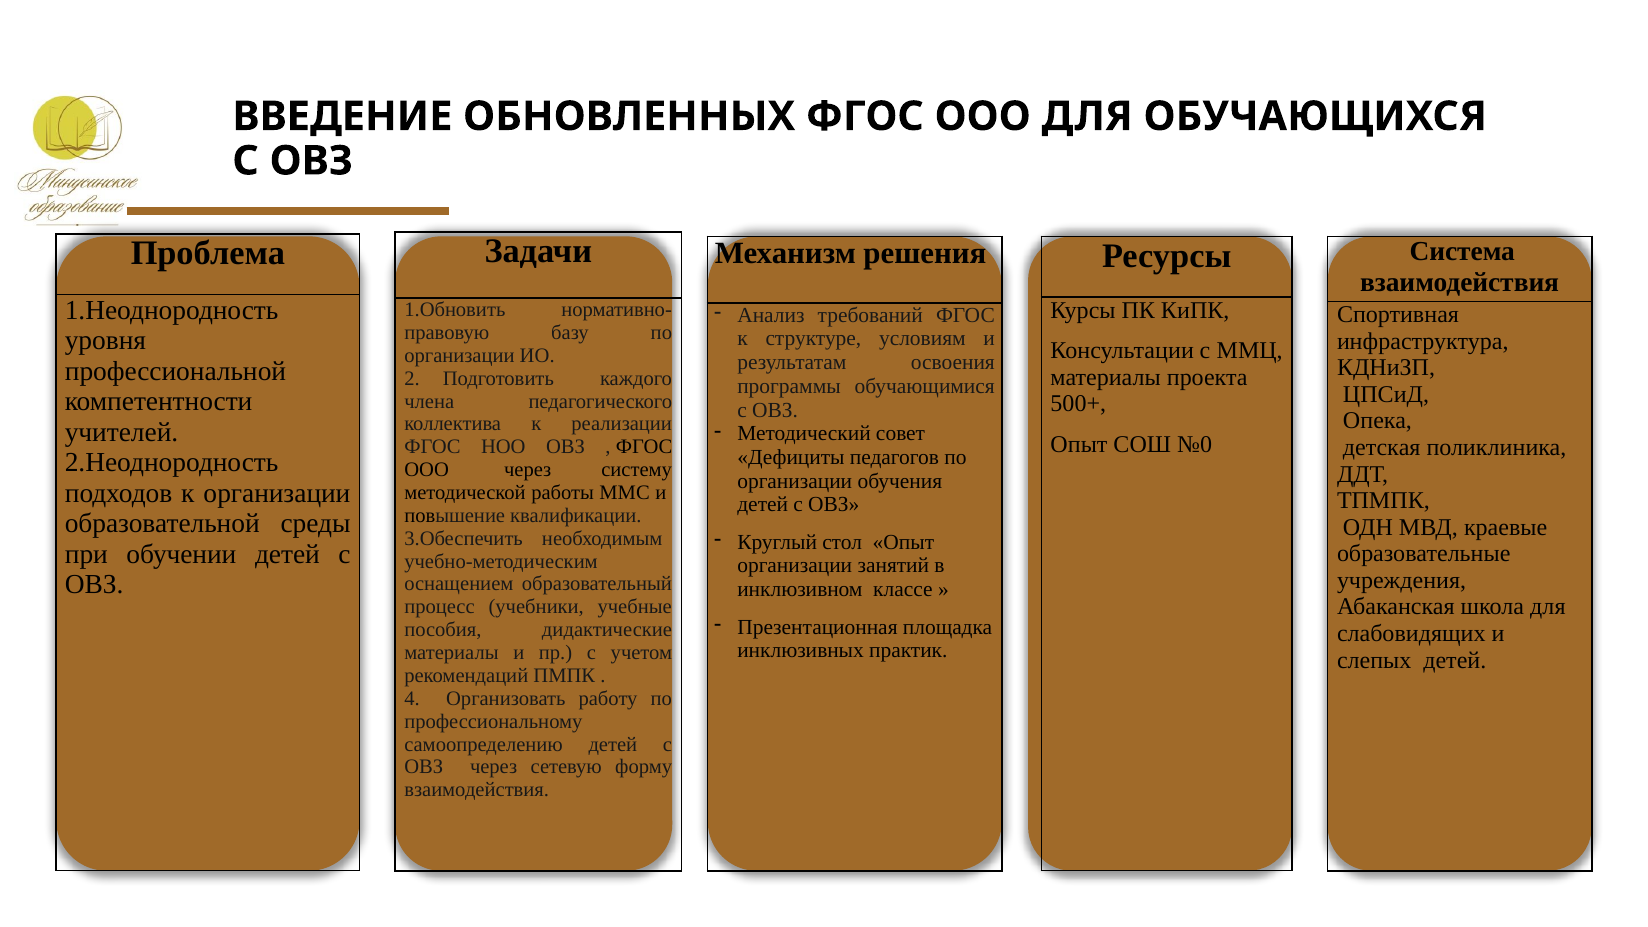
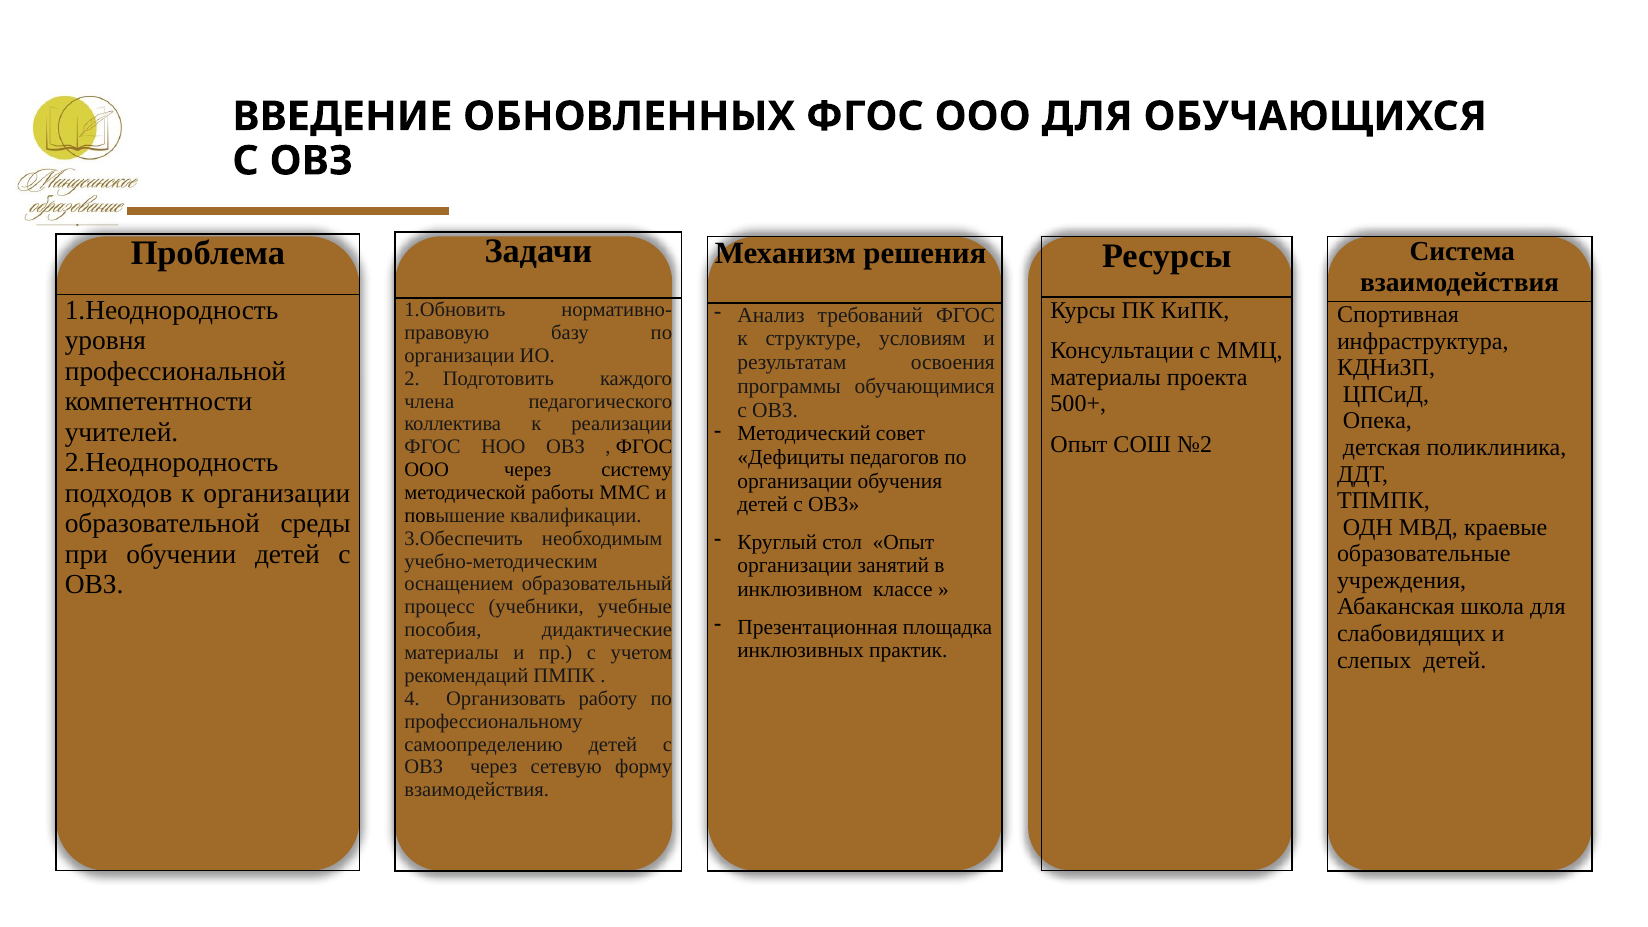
№0: №0 -> №2 (1195, 444)
